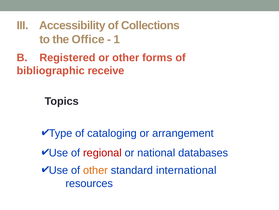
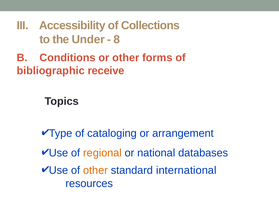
Office: Office -> Under (88, 39)
1: 1 -> 8 (117, 39)
Registered: Registered -> Conditions (68, 57)
regional colour: red -> orange (102, 152)
